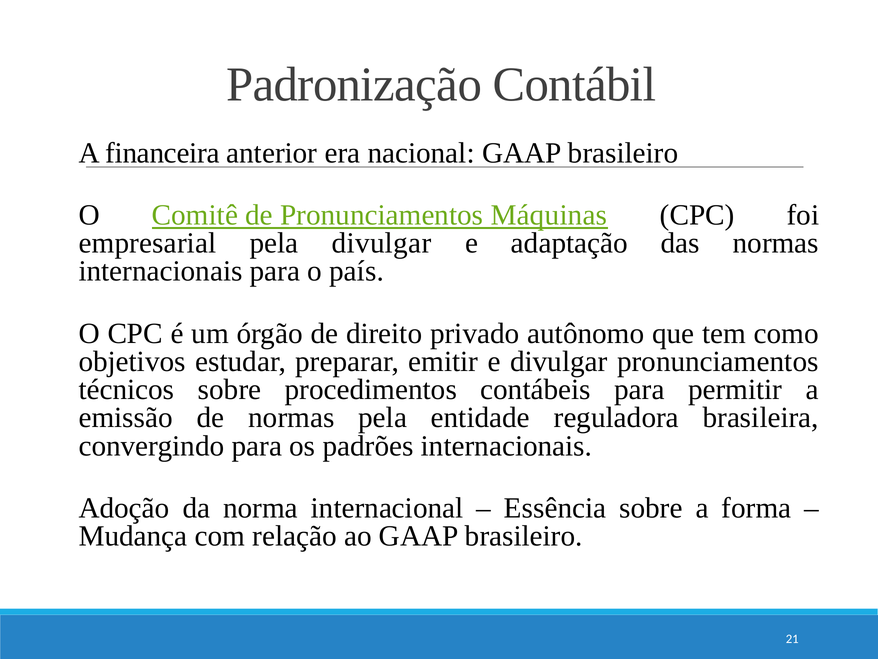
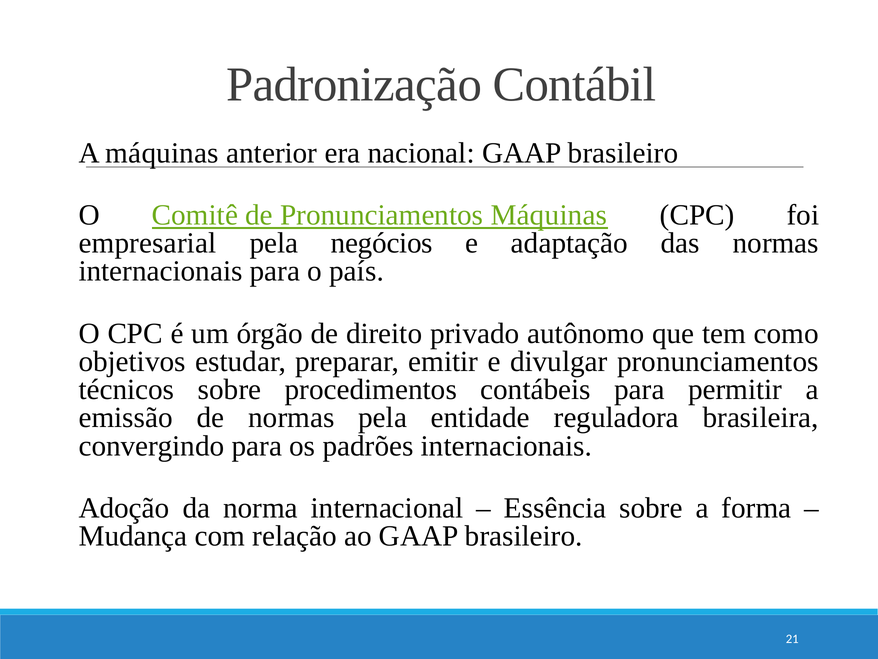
A financeira: financeira -> máquinas (162, 153)
pela divulgar: divulgar -> negócios (382, 243)
